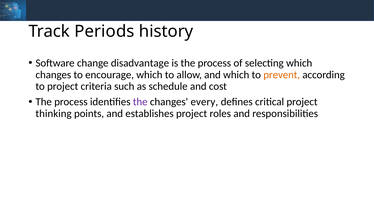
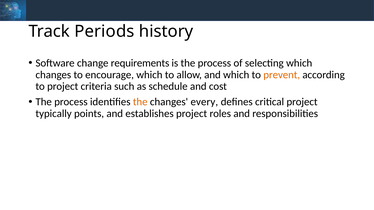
disadvantage: disadvantage -> requirements (140, 63)
the colour: purple -> orange (140, 102)
thinking: thinking -> typically (54, 114)
